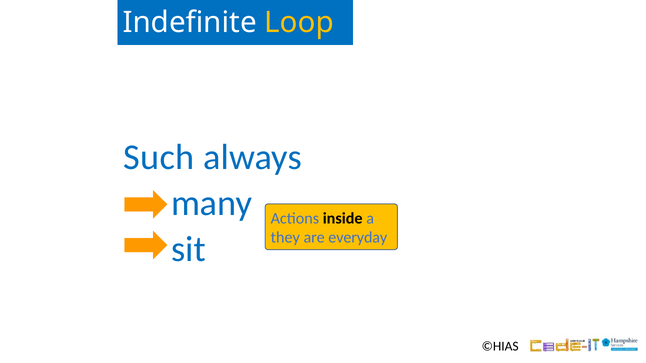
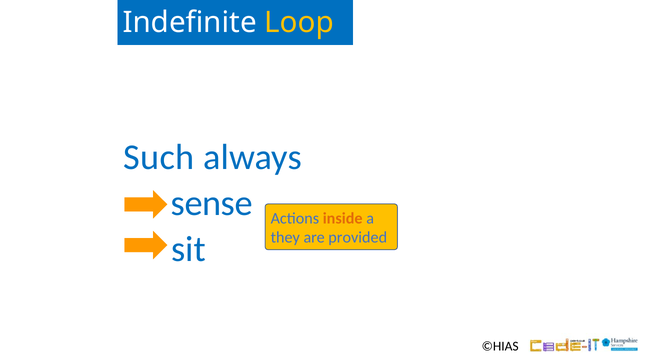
many: many -> sense (212, 203)
inside colour: black -> orange (343, 218)
everyday: everyday -> provided (358, 238)
